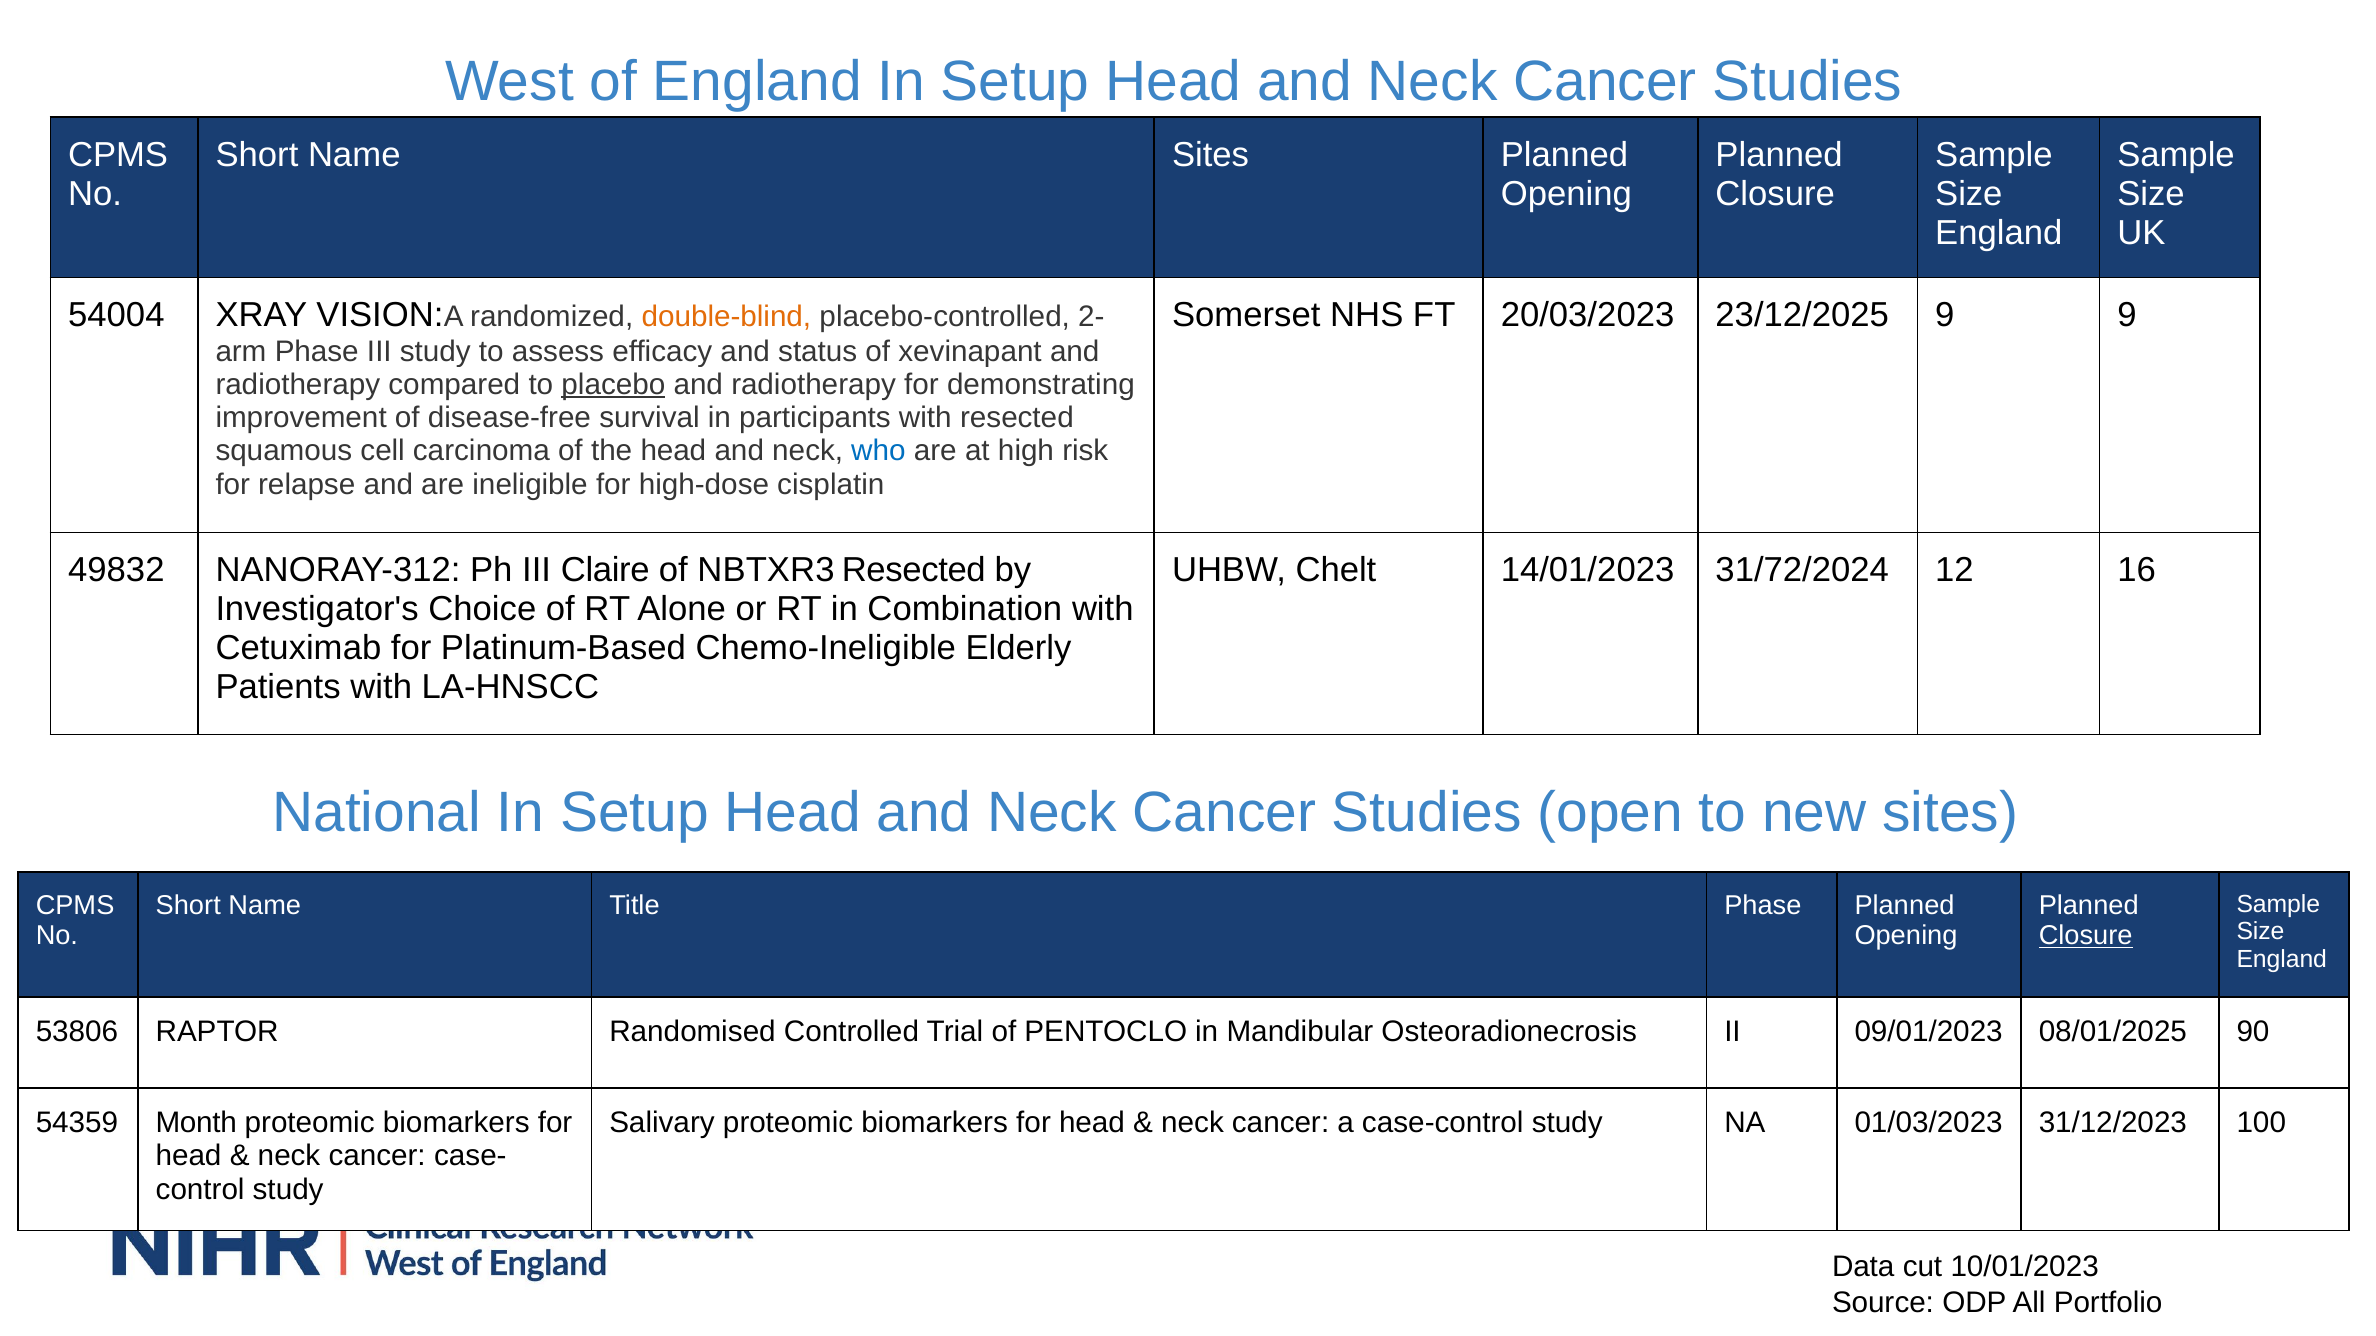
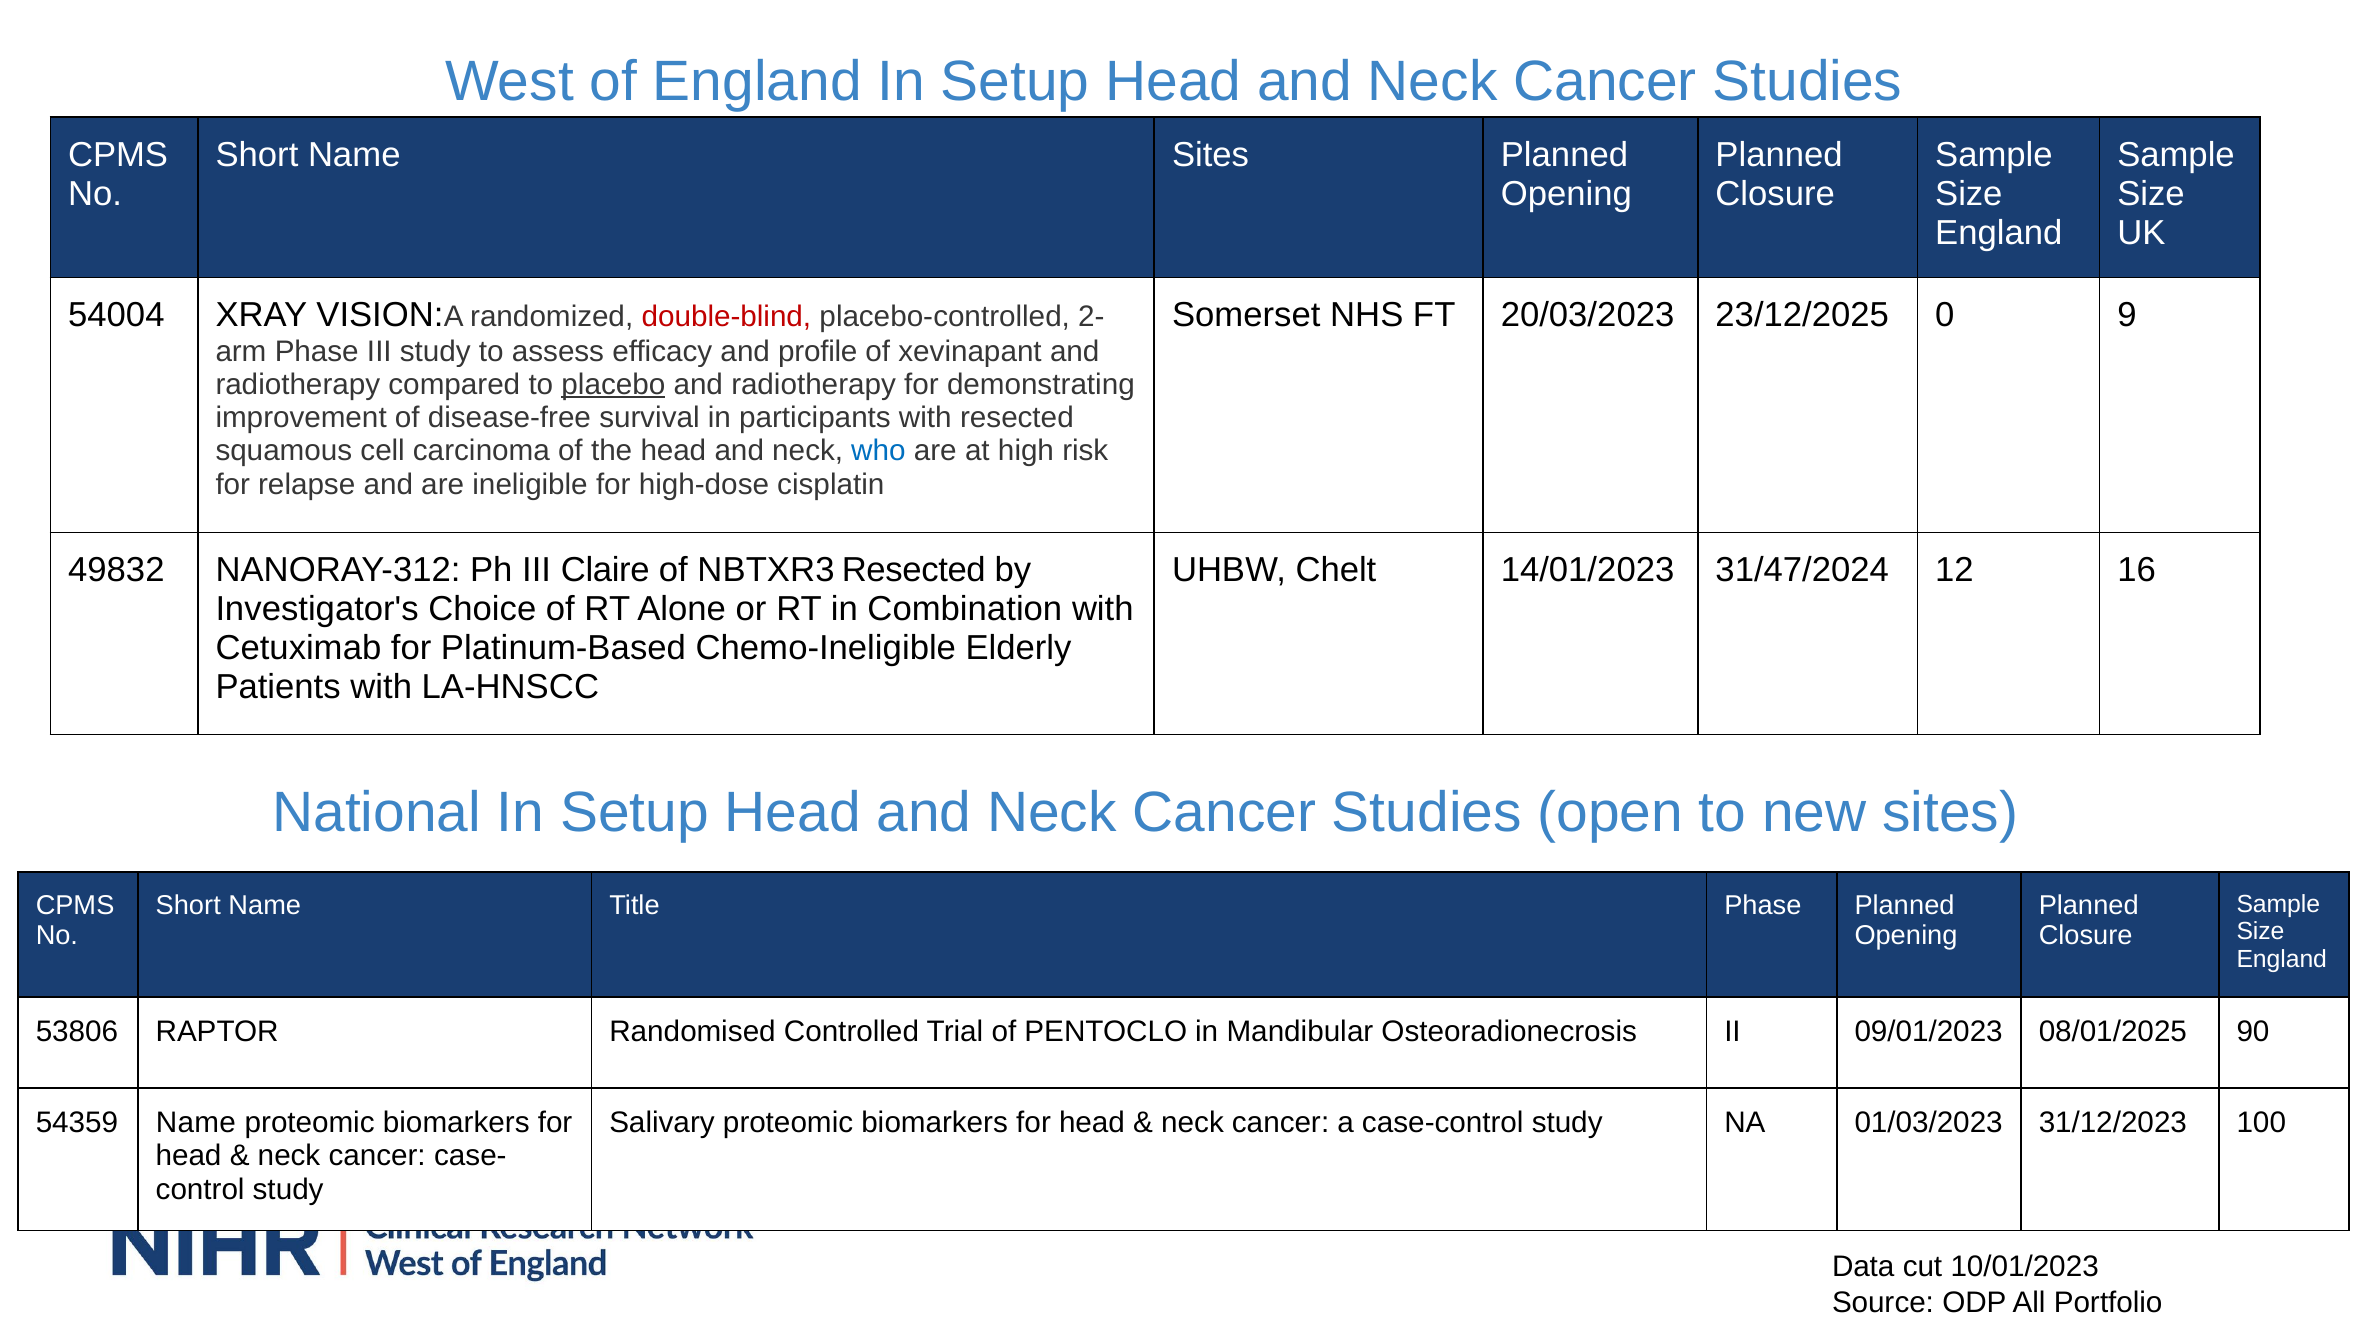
double-blind colour: orange -> red (726, 317)
23/12/2025 9: 9 -> 0 (1945, 315)
status: status -> profile (818, 351)
31/72/2024: 31/72/2024 -> 31/47/2024 (1802, 571)
Closure underline: present -> none (2086, 936)
54359 Month: Month -> Name (196, 1123)
